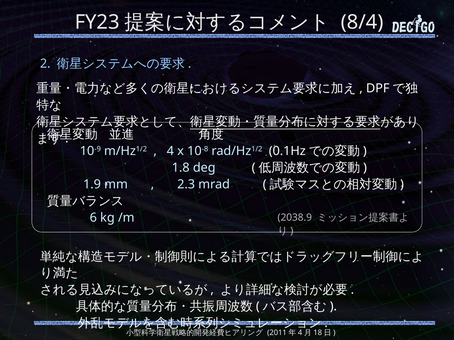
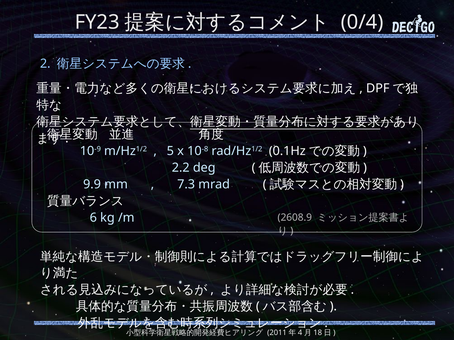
8/4: 8/4 -> 0/4 (362, 22)
4: 4 -> 5 (170, 151)
1.8: 1.8 -> 2.2 (181, 168)
1.9: 1.9 -> 9.9 (92, 185)
2.3: 2.3 -> 7.3 (186, 185)
2038.9: 2038.9 -> 2608.9 (295, 218)
